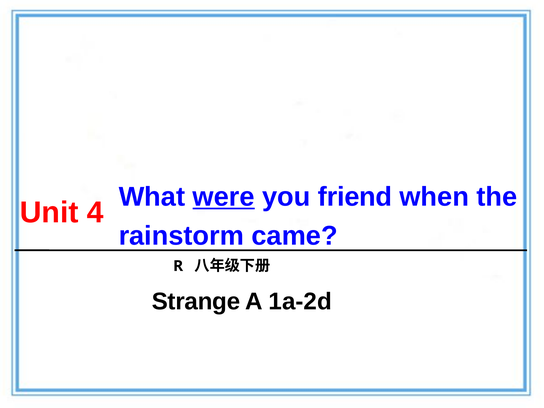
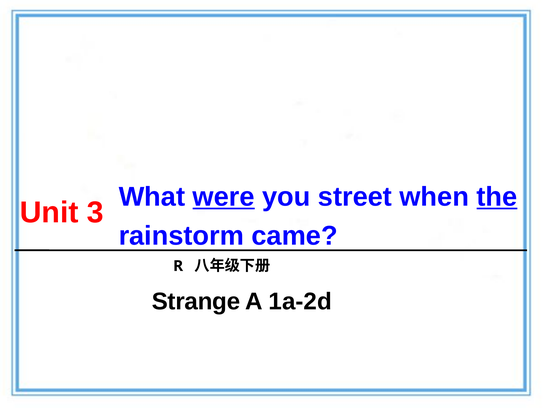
friend: friend -> street (355, 197)
the underline: none -> present (497, 197)
4: 4 -> 3 (95, 213)
